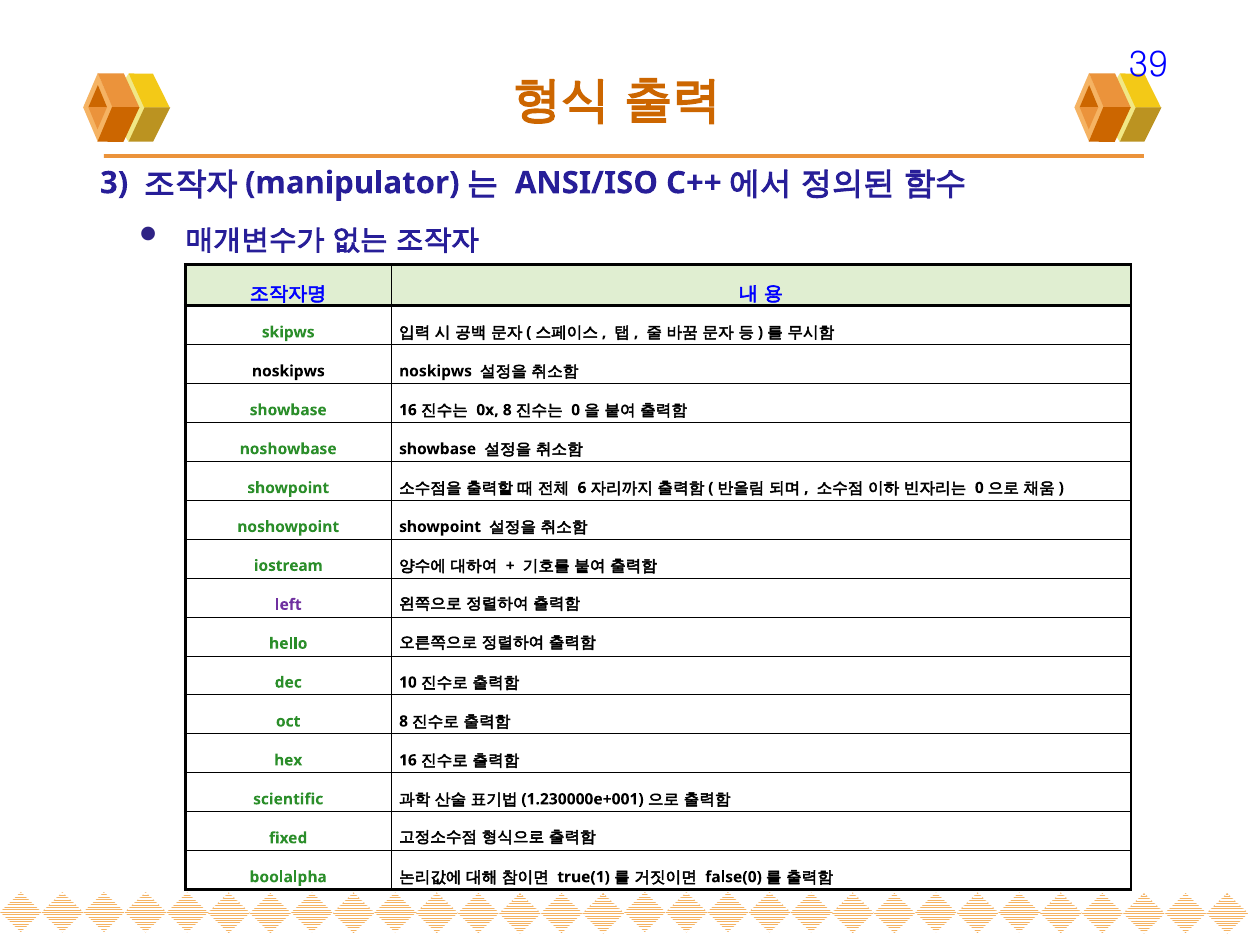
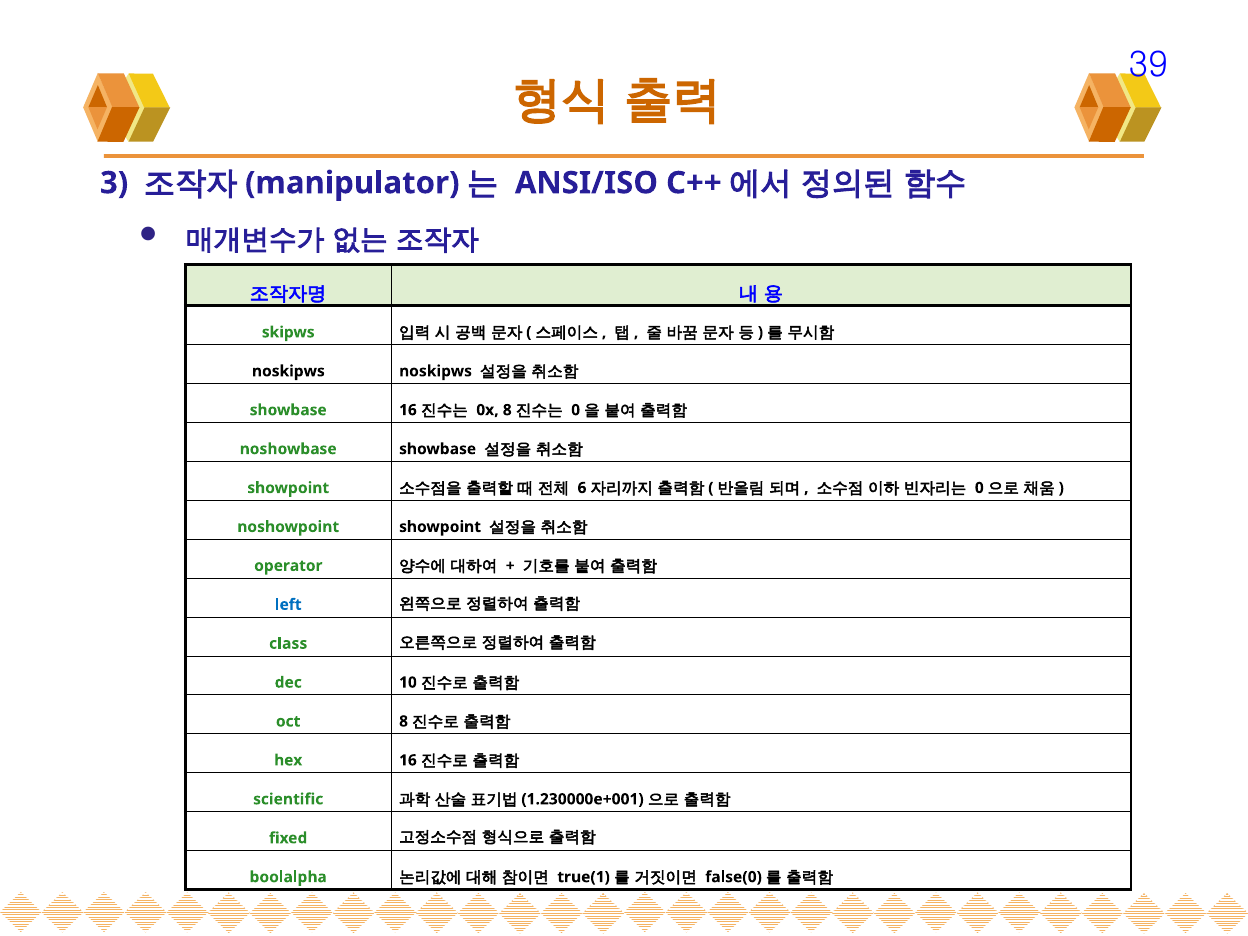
iostream: iostream -> operator (288, 566)
left colour: purple -> blue (288, 605)
hello: hello -> class (288, 644)
